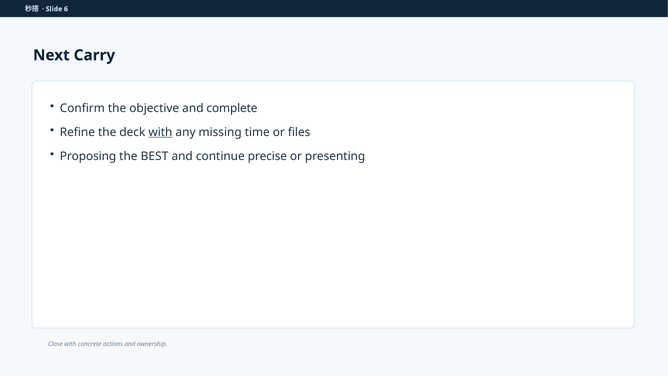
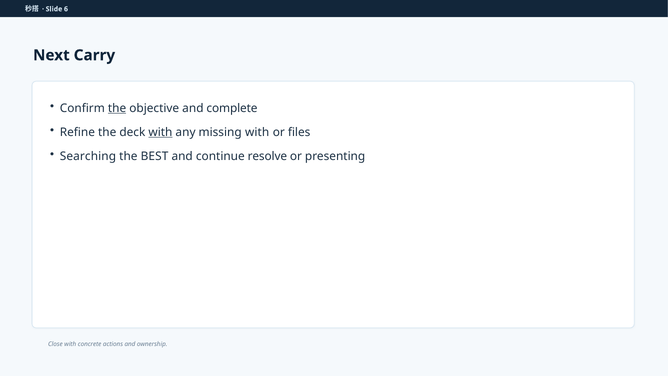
the underline: none -> present (117, 108)
missing time: time -> with (257, 132)
Proposing: Proposing -> Searching (88, 156)
precise: precise -> resolve (267, 156)
